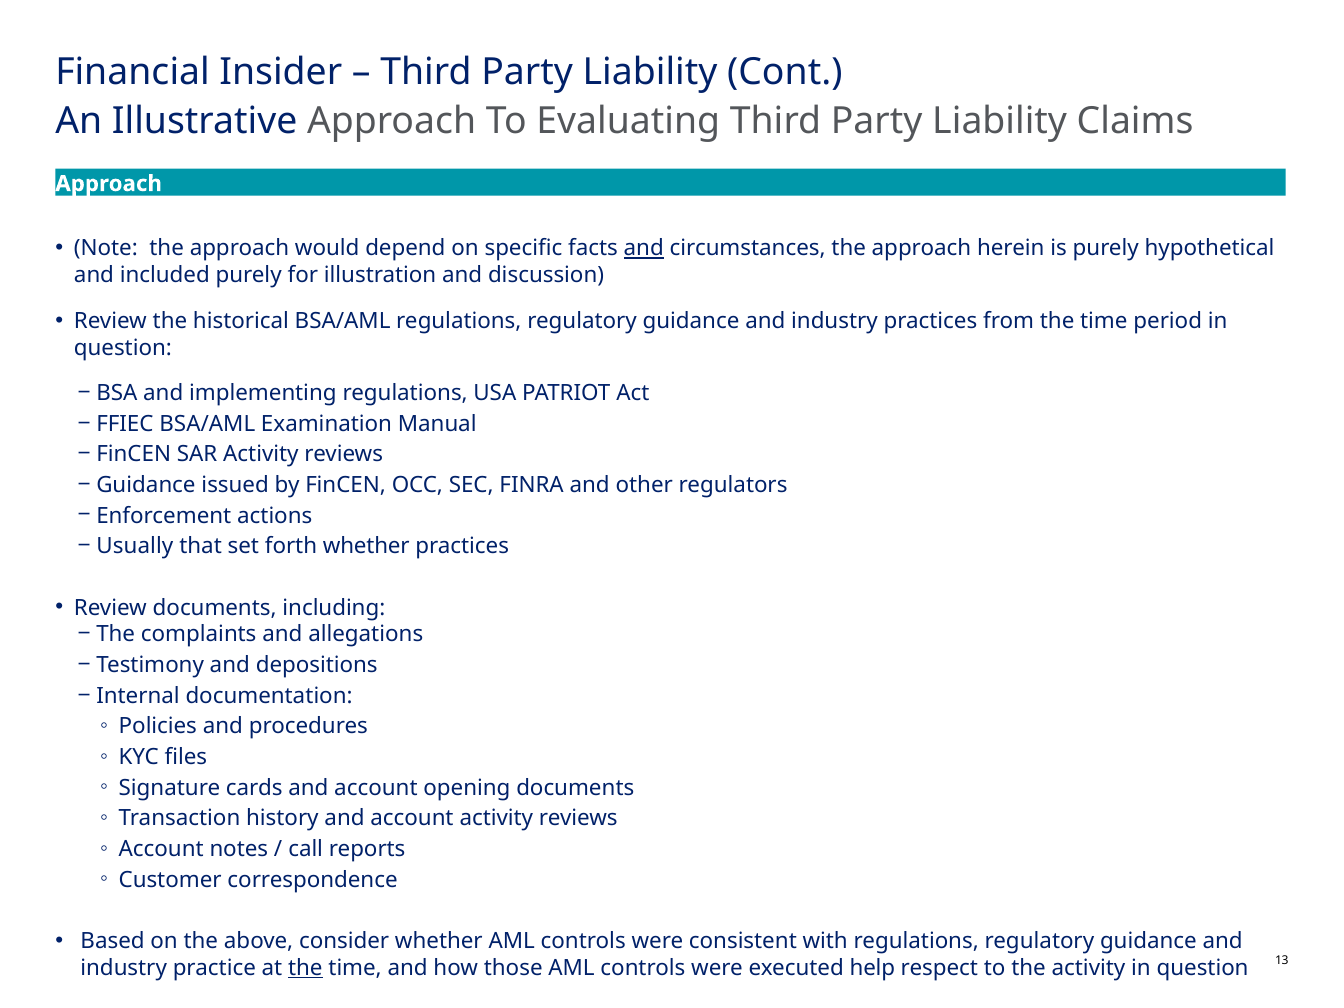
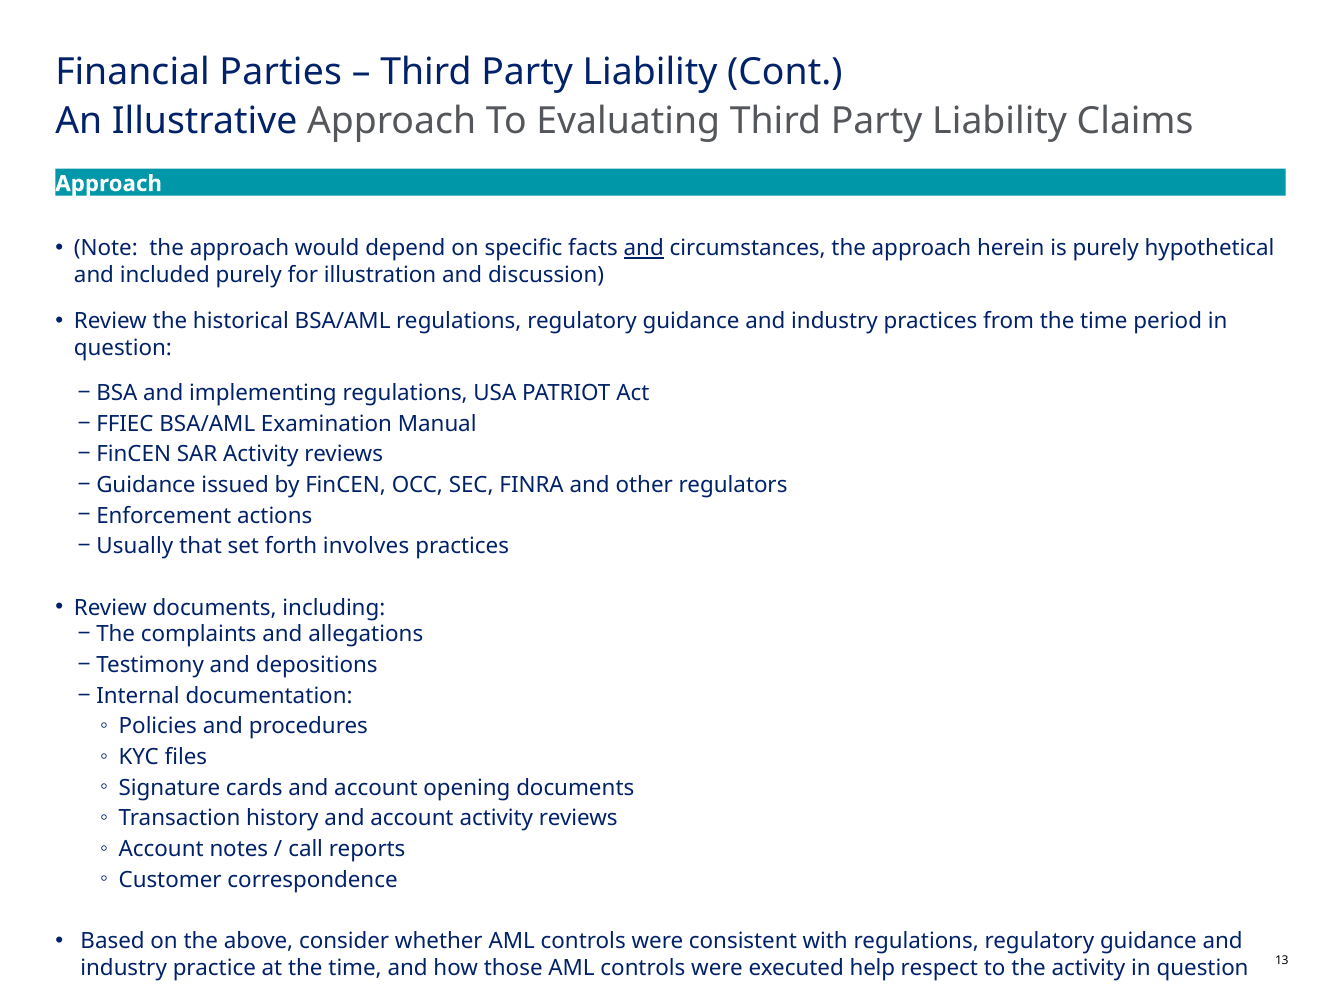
Insider: Insider -> Parties (281, 72)
forth whether: whether -> involves (366, 546)
the underline: present -> none (305, 968)
